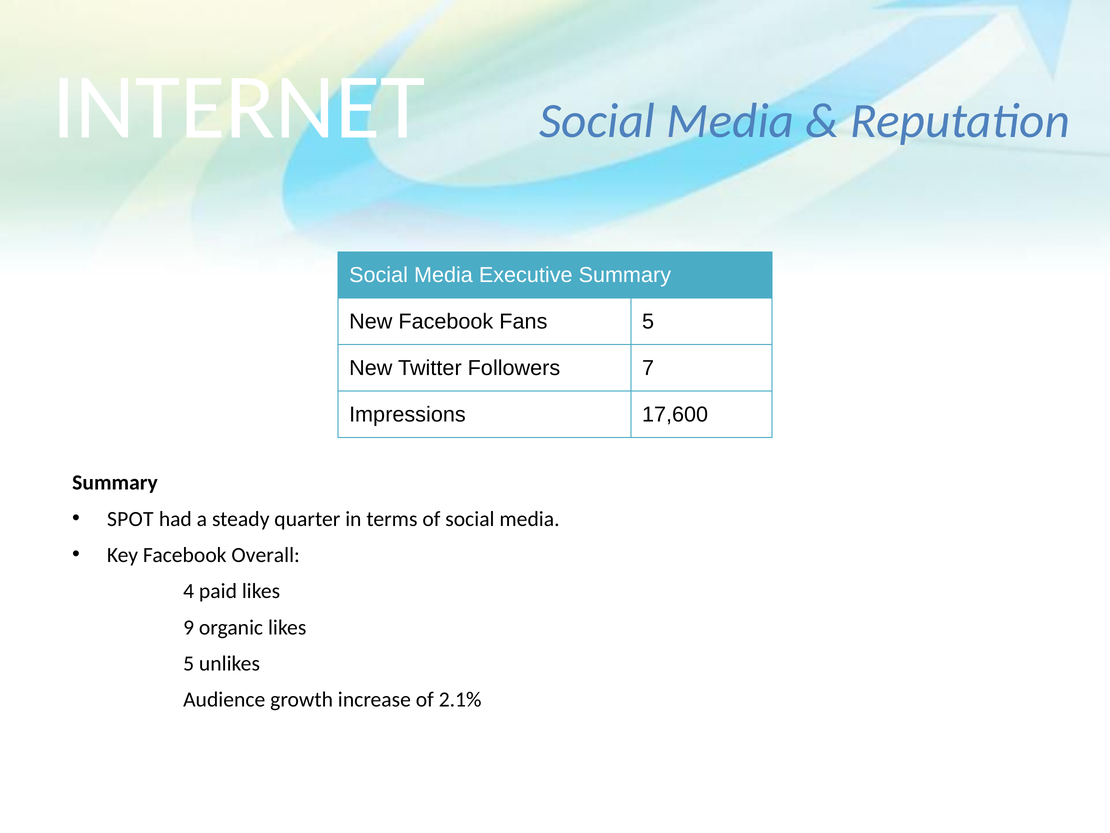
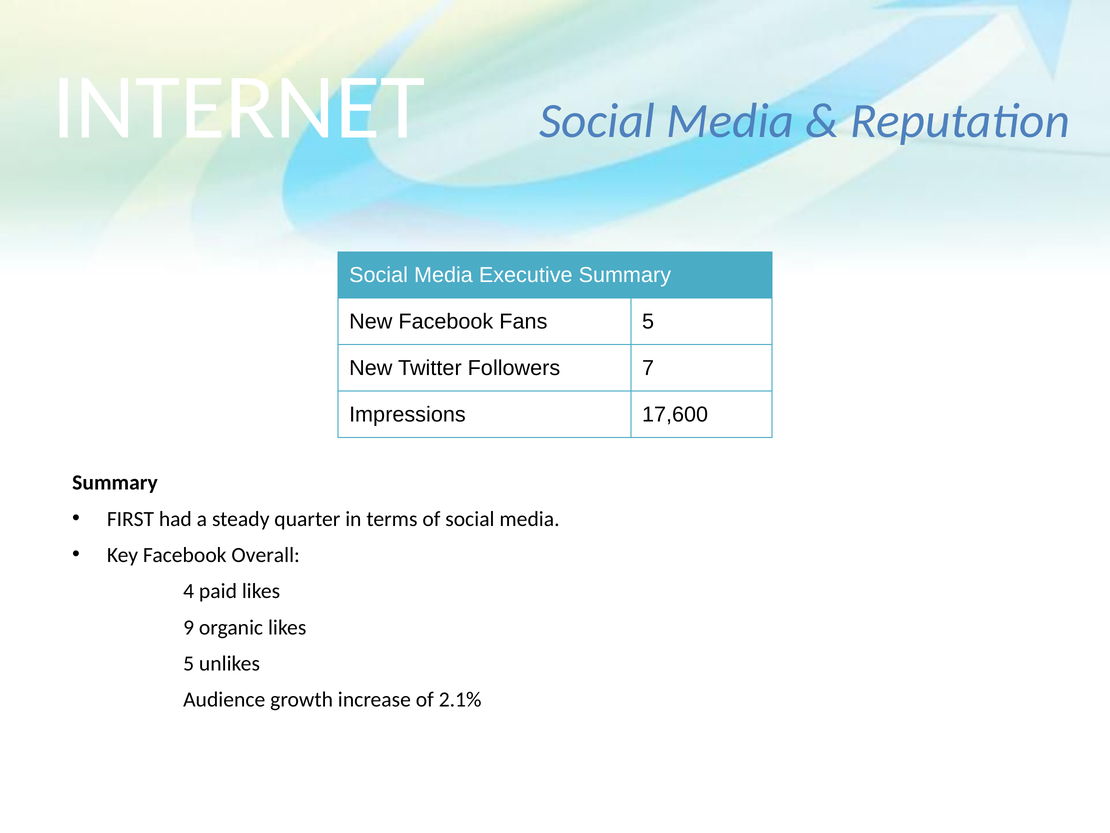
SPOT: SPOT -> FIRST (130, 519)
